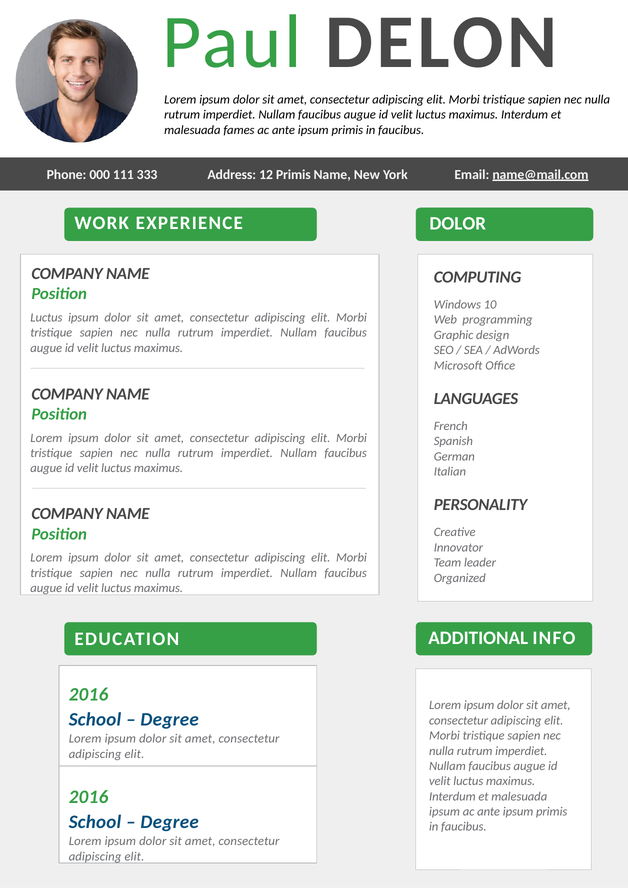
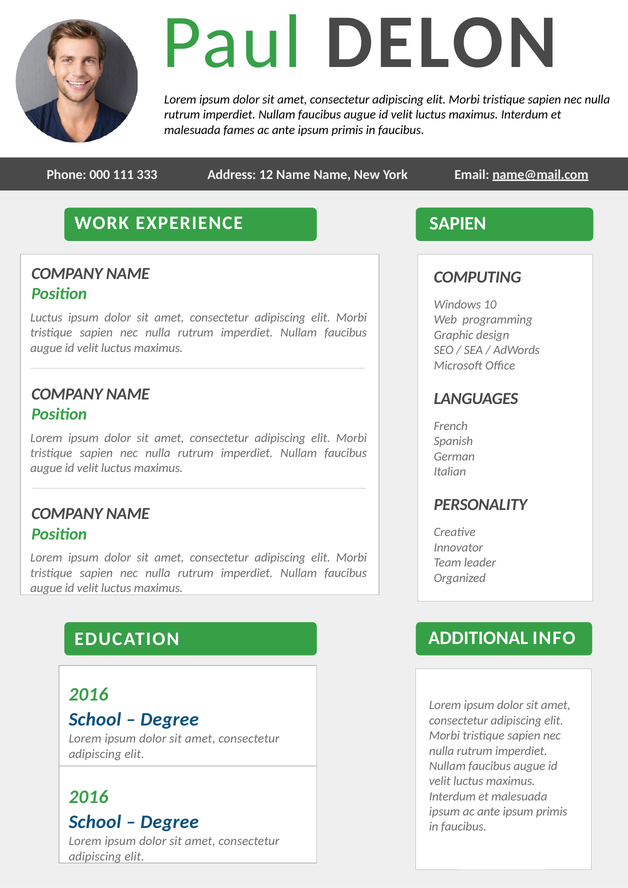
12 Primis: Primis -> Name (293, 175)
DOLOR: DOLOR -> SAPIEN (458, 224)
